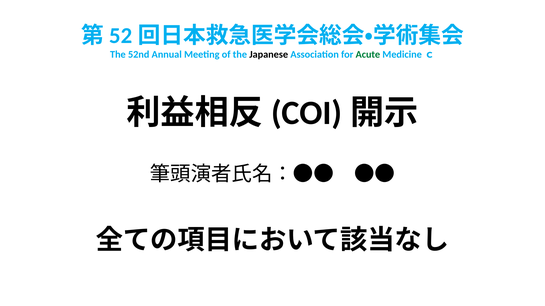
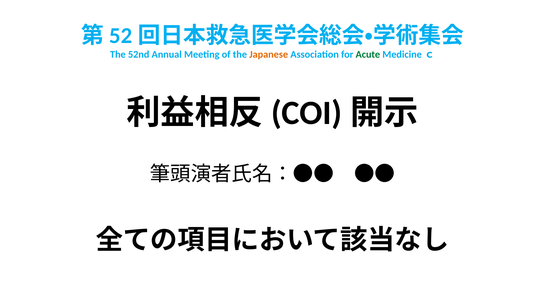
Japanese colour: black -> orange (269, 55)
